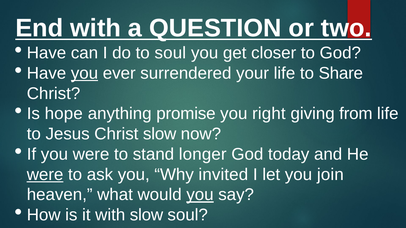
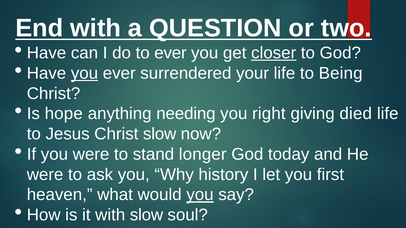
to soul: soul -> ever (170, 53)
closer underline: none -> present (274, 53)
Share: Share -> Being (341, 73)
promise: promise -> needing (186, 114)
from: from -> died (356, 114)
were underline: present -> none (45, 175)
invited: invited -> history (223, 175)
join: join -> first (330, 175)
